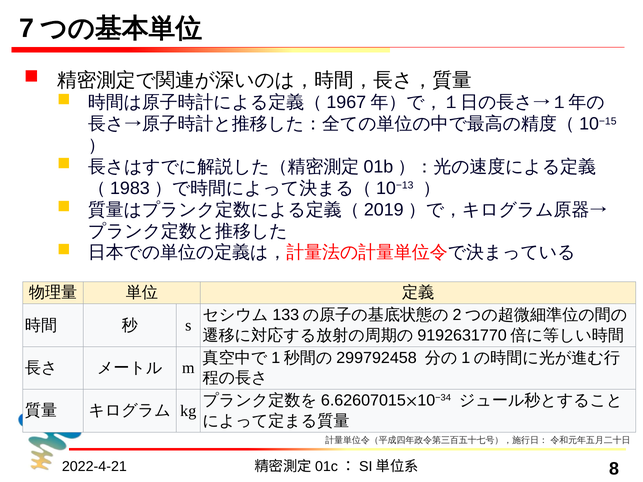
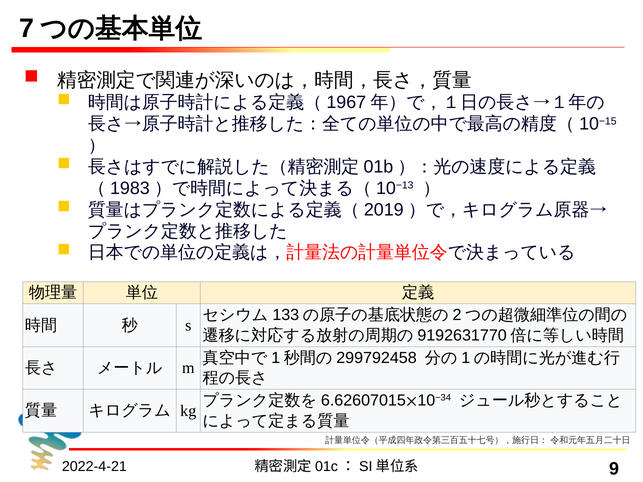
8: 8 -> 9 (614, 469)
